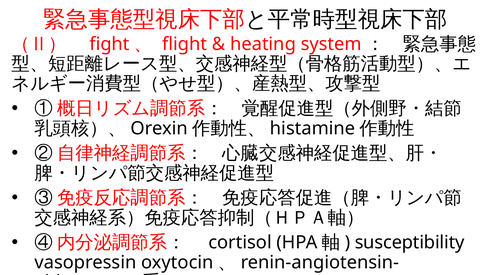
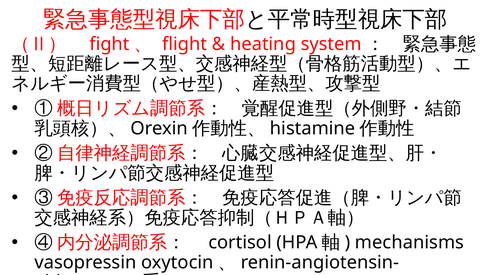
susceptibility: susceptibility -> mechanisms (409, 243)
